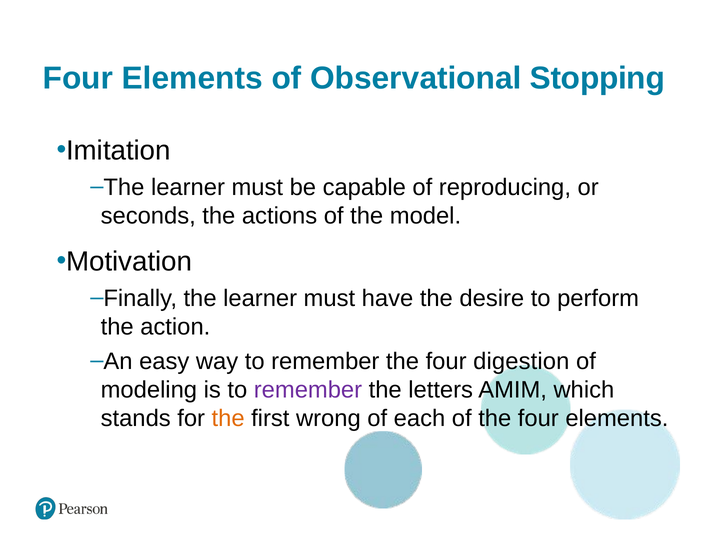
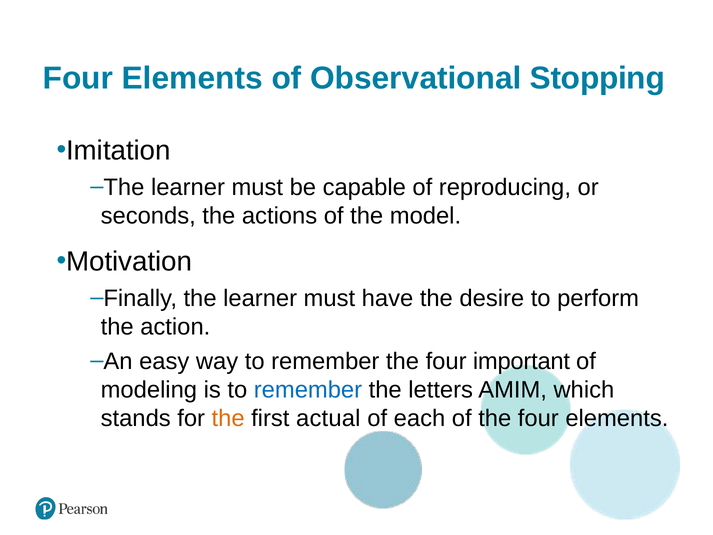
digestion: digestion -> important (521, 361)
remember colour: purple -> blue (308, 390)
wrong: wrong -> actual (328, 418)
